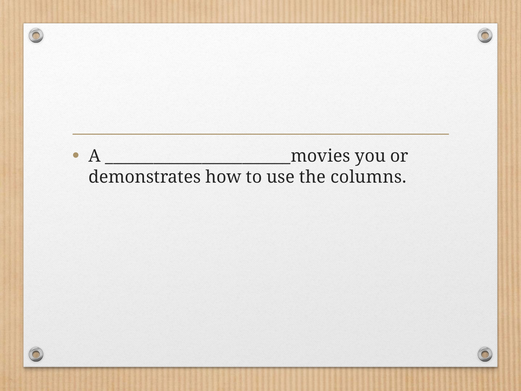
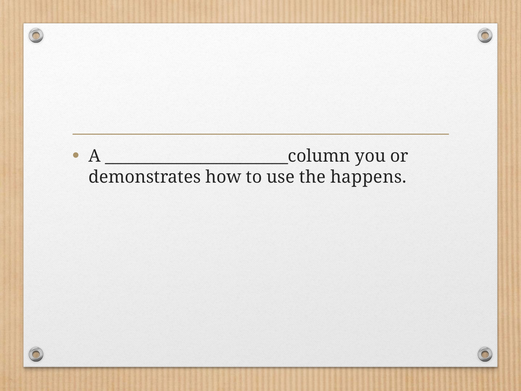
_______________________movies: _______________________movies -> _______________________column (228, 156)
columns: columns -> happens (368, 177)
